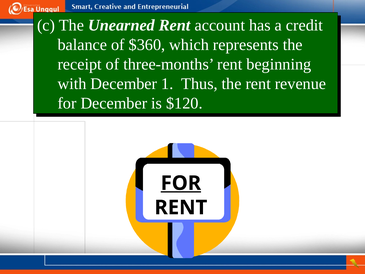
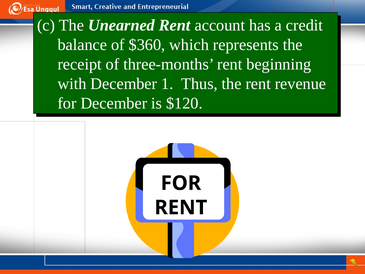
FOR underline: present -> none (181, 183)
